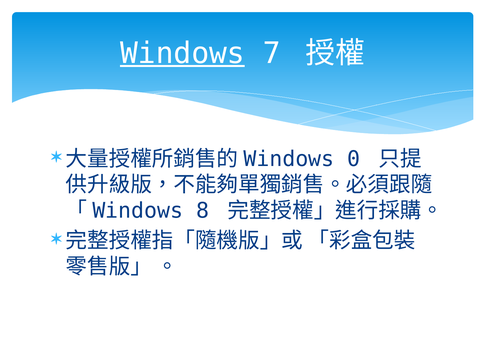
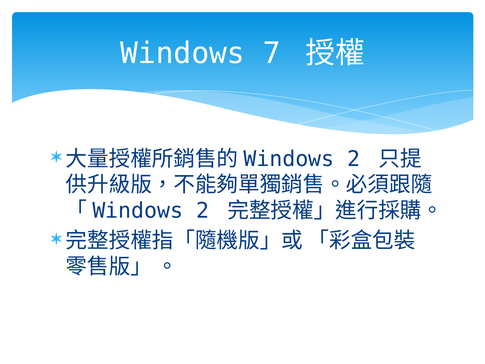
Windows underline: present -> none (182, 53)
0: 0 -> 2 (354, 159)
8: 8 -> 2 (203, 211)
